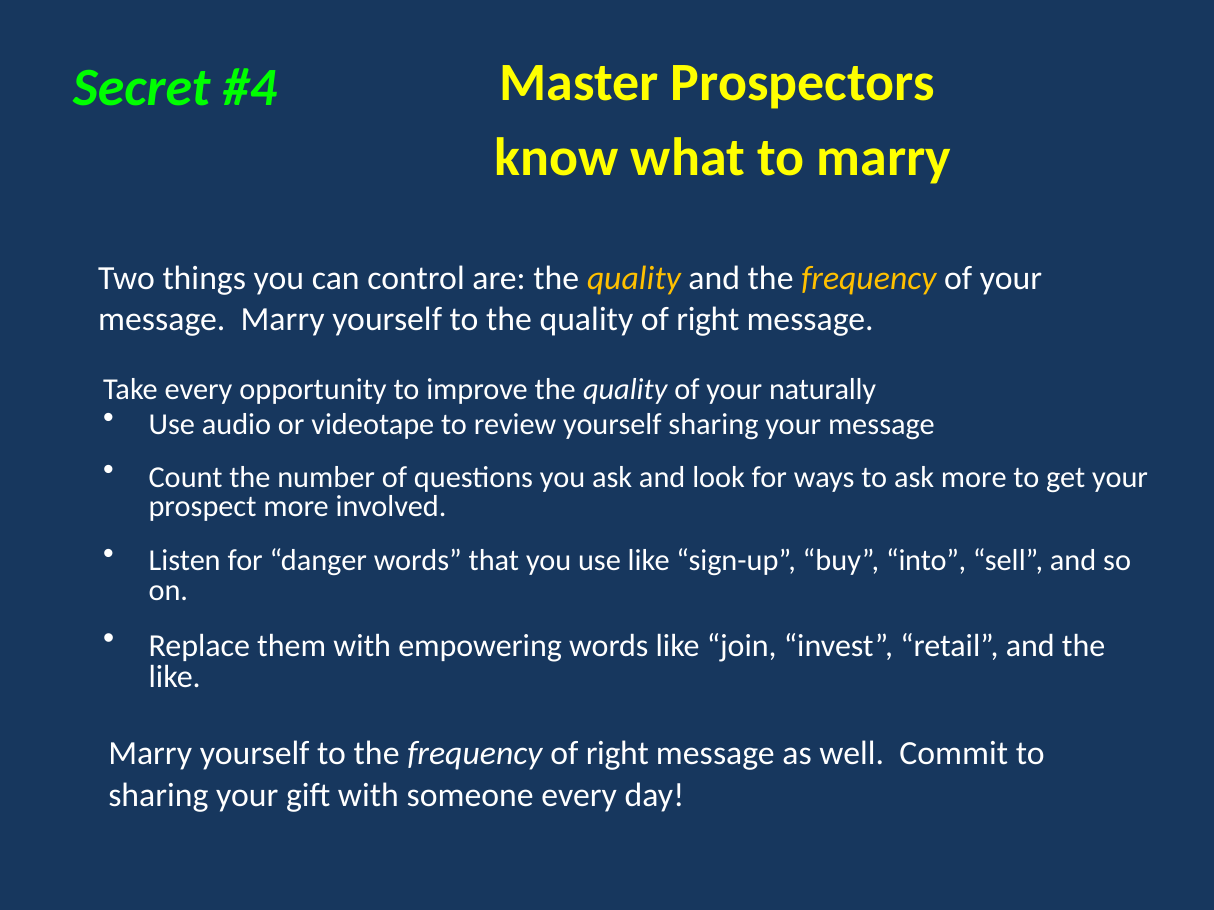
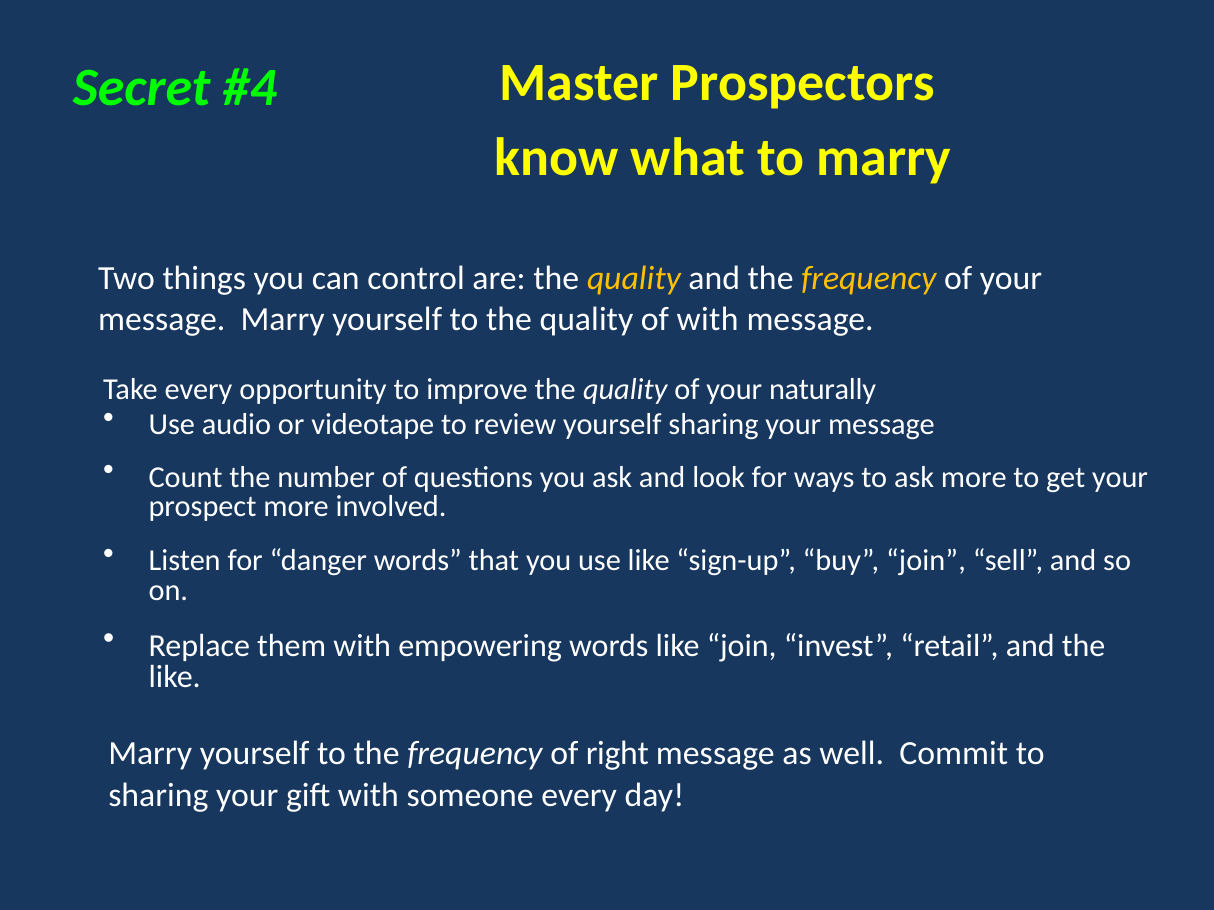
quality of right: right -> with (708, 320)
buy into: into -> join (926, 561)
